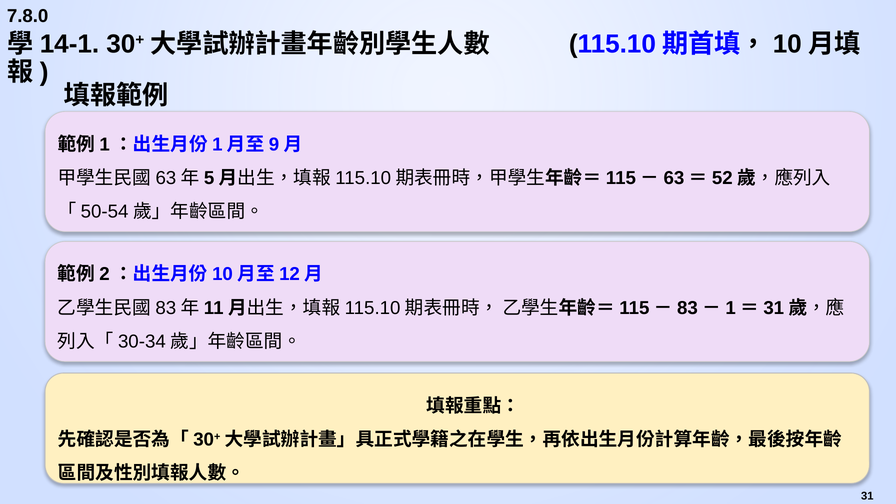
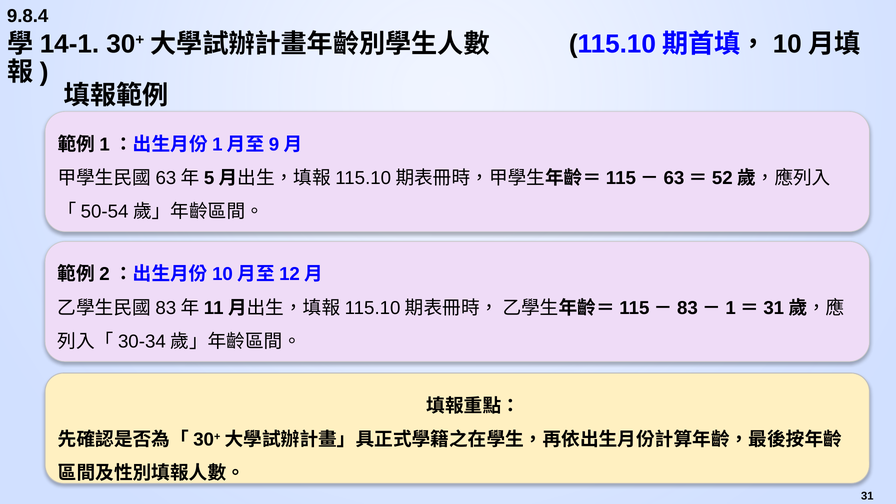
7.8.0: 7.8.0 -> 9.8.4 (28, 16)
